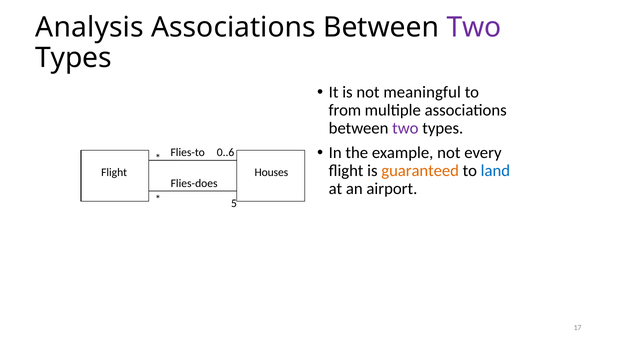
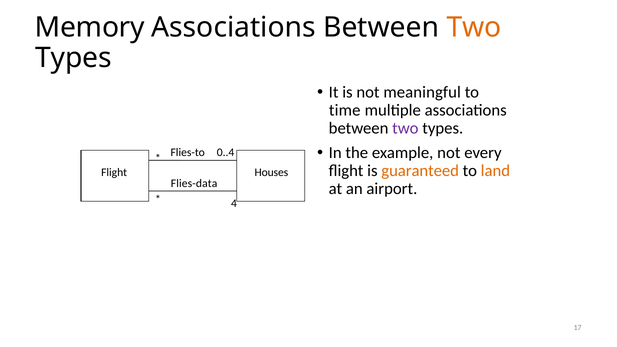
Analysis: Analysis -> Memory (90, 27)
Two colour: purple -> orange (474, 27)
from: from -> time (345, 110)
0..6: 0..6 -> 0..4 (226, 153)
land colour: blue -> orange (495, 171)
Flies-does: Flies-does -> Flies-data (194, 183)
5: 5 -> 4 (234, 203)
